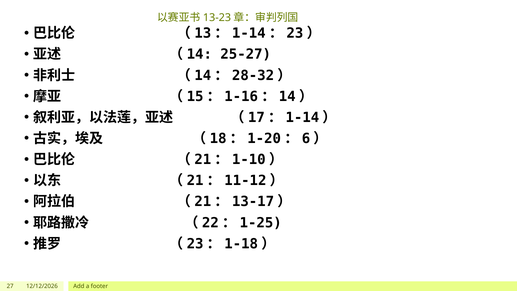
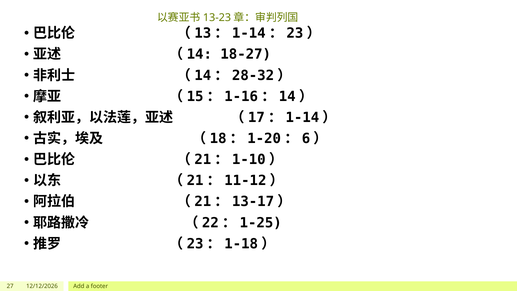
25-27: 25-27 -> 18-27 (246, 54)
